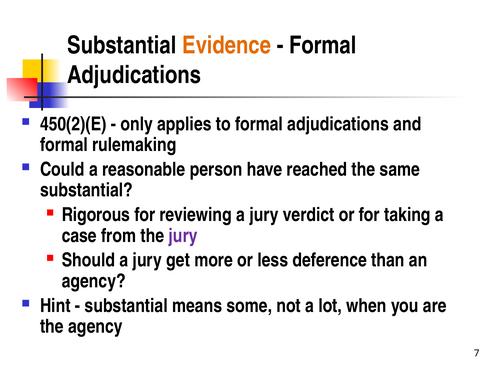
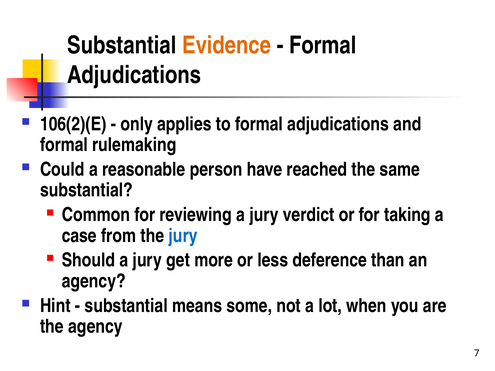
450(2)(E: 450(2)(E -> 106(2)(E (73, 124)
Rigorous: Rigorous -> Common (96, 215)
jury colour: purple -> blue (183, 236)
